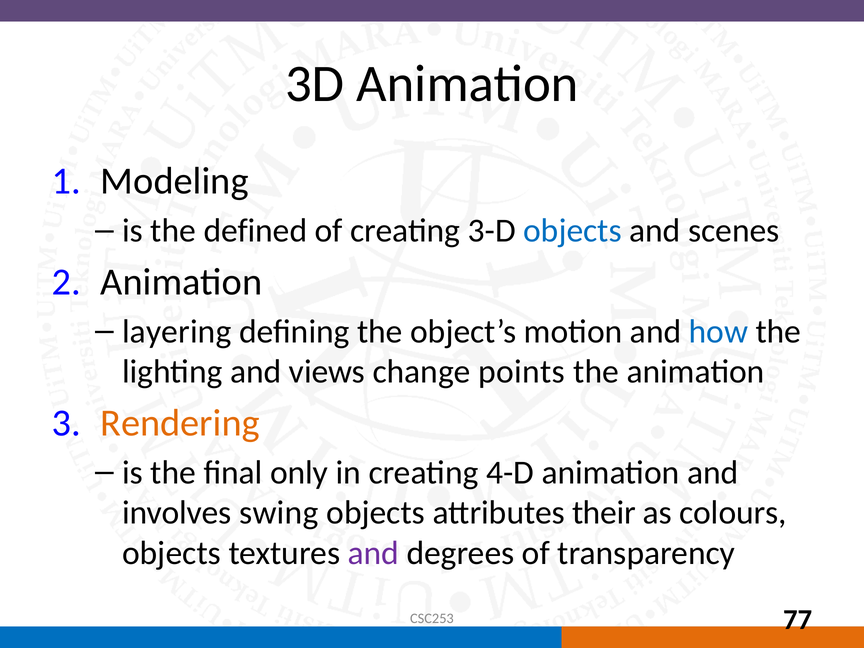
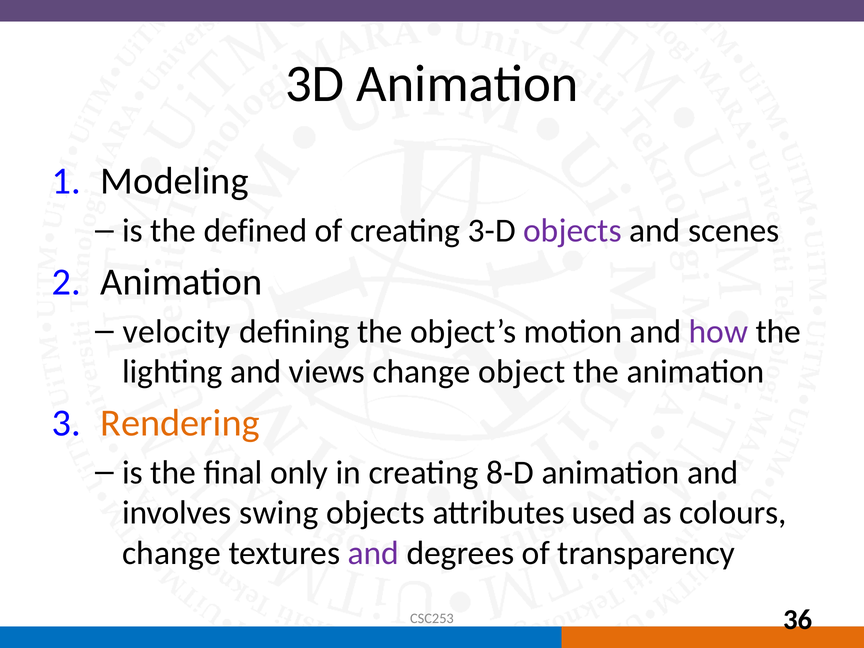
objects colour: blue -> purple (572, 231)
layering: layering -> velocity (177, 332)
how colour: blue -> purple (718, 332)
points: points -> object (522, 372)
4-D: 4-D -> 8-D (510, 473)
their: their -> used (604, 513)
objects: objects -> change (171, 553)
77: 77 -> 36 (798, 620)
